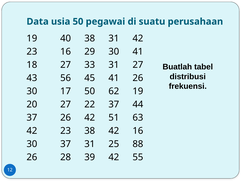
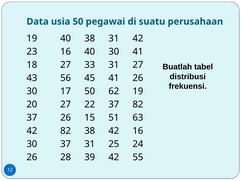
16 29: 29 -> 40 (90, 52)
37 44: 44 -> 82 (138, 104)
26 42: 42 -> 15 (90, 117)
23: 23 -> 82 (66, 131)
88: 88 -> 24 (138, 144)
